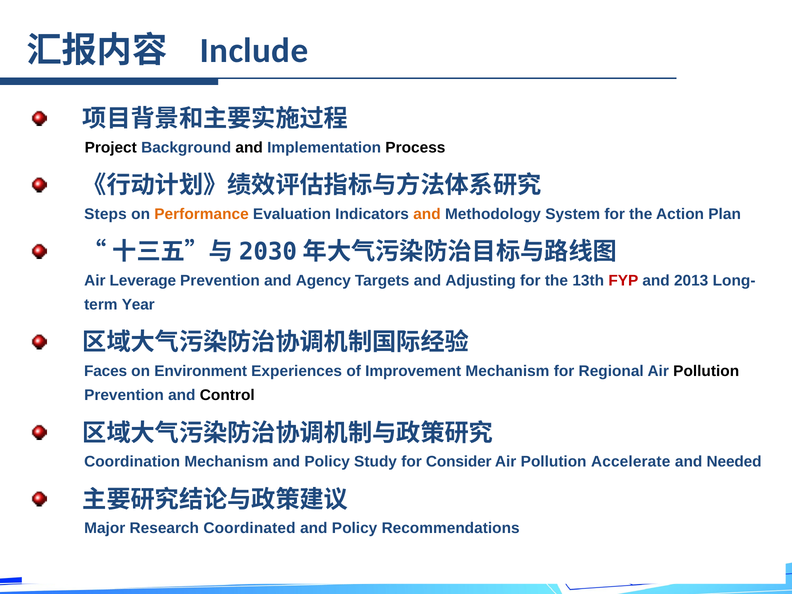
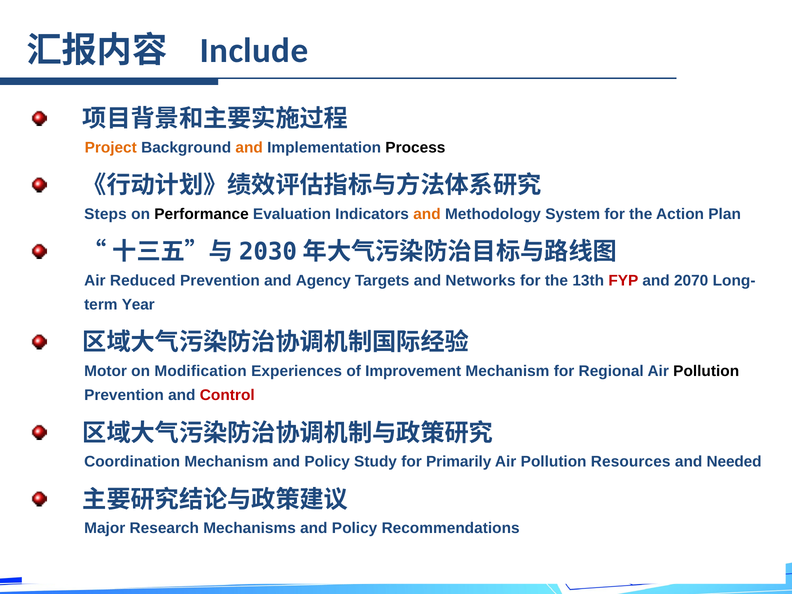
Project colour: black -> orange (111, 147)
and colour: black -> orange (249, 147)
Performance colour: orange -> black (202, 214)
Leverage: Leverage -> Reduced (143, 281)
Adjusting: Adjusting -> Networks (481, 281)
2013: 2013 -> 2070 (691, 281)
Faces: Faces -> Motor (106, 371)
Environment: Environment -> Modification (201, 371)
Control colour: black -> red (227, 395)
Consider: Consider -> Primarily (459, 462)
Accelerate: Accelerate -> Resources (631, 462)
Coordinated: Coordinated -> Mechanisms (250, 528)
